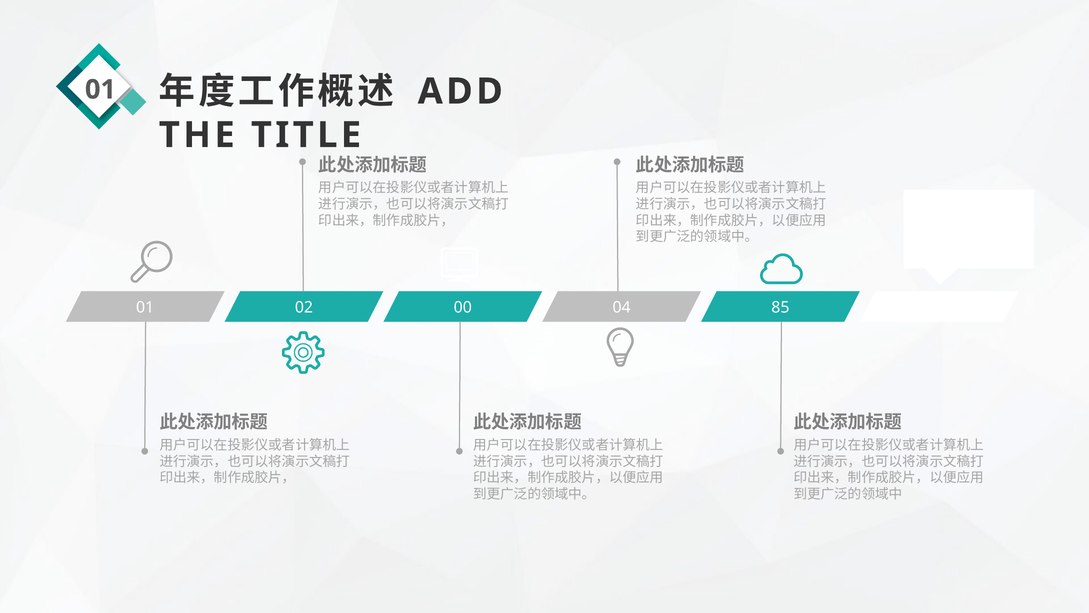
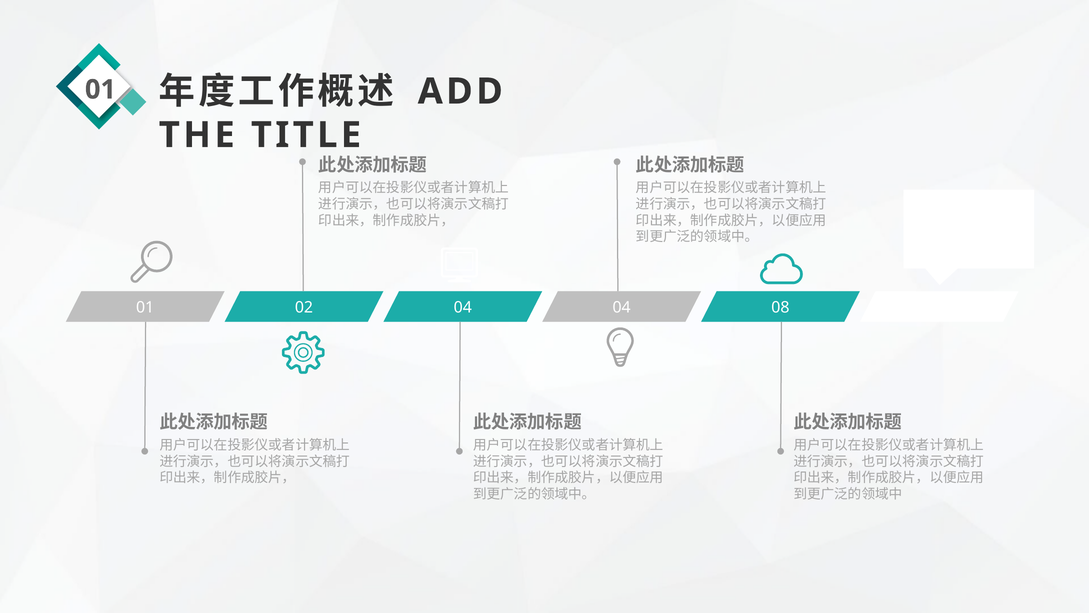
02 00: 00 -> 04 (463, 307)
85: 85 -> 08 (780, 307)
